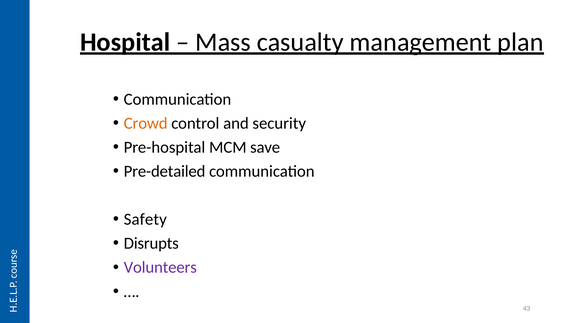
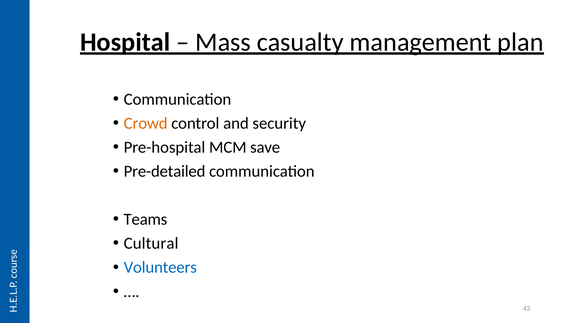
Safety: Safety -> Teams (145, 219)
Disrupts: Disrupts -> Cultural (151, 243)
Volunteers colour: purple -> blue (160, 267)
